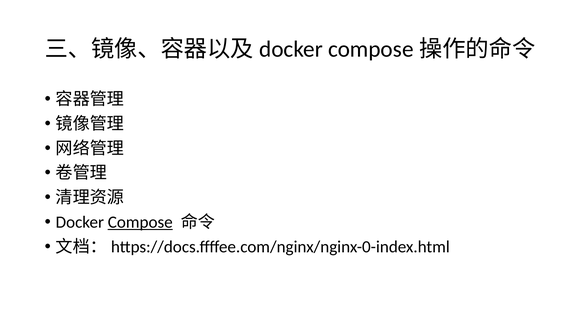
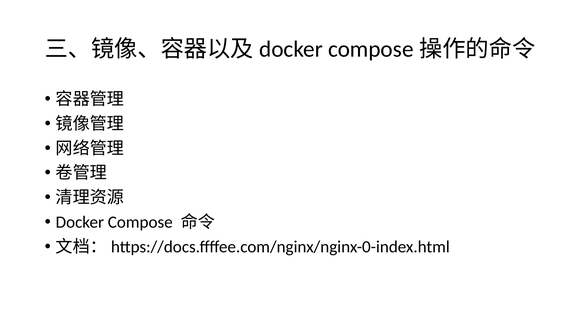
Compose underline: present -> none (140, 222)
